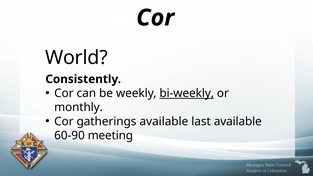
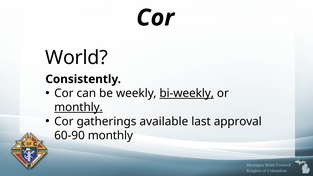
monthly underline: none -> present (78, 107)
last available: available -> approval (238, 121)
60-90 meeting: meeting -> monthly (110, 136)
